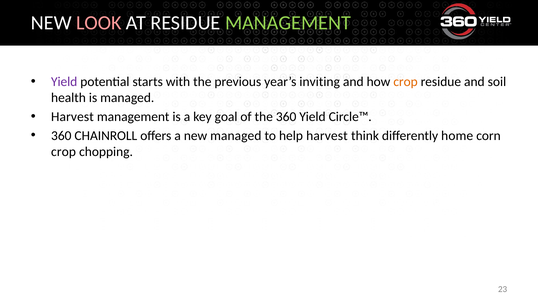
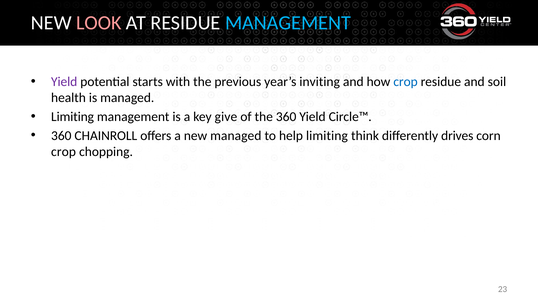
MANAGEMENT colour: light green -> light blue (288, 23)
crop colour: orange -> blue (406, 82)
Harvest: Harvest -> Limiting (73, 117)
goal: goal -> give (226, 117)
help harvest: harvest -> limiting (327, 135)
home: home -> drives (457, 135)
